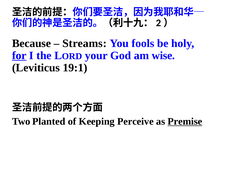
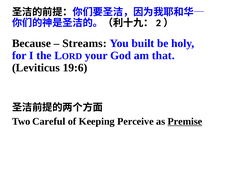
fools: fools -> built (143, 43)
for underline: present -> none (19, 56)
wise: wise -> that (163, 56)
19:1: 19:1 -> 19:6 (75, 68)
Planted: Planted -> Careful (49, 122)
